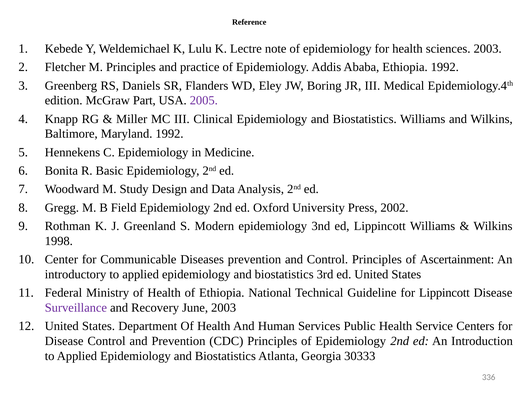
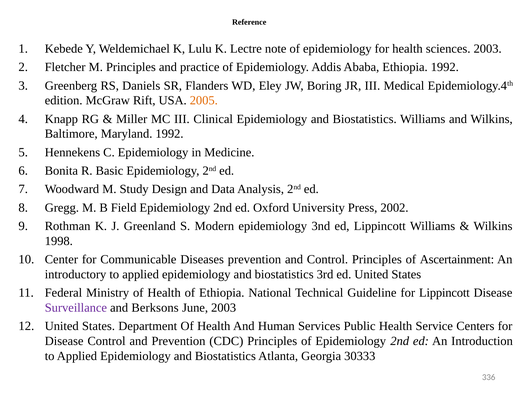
Part: Part -> Rift (144, 101)
2005 colour: purple -> orange (204, 101)
Recovery: Recovery -> Berksons (155, 308)
